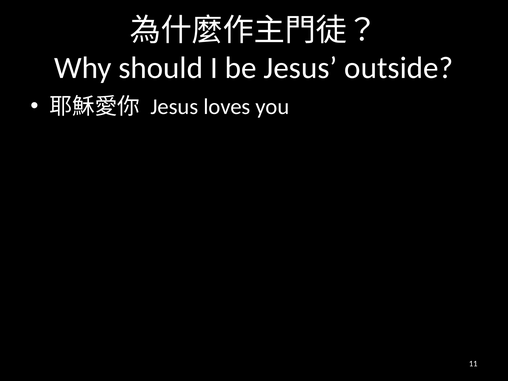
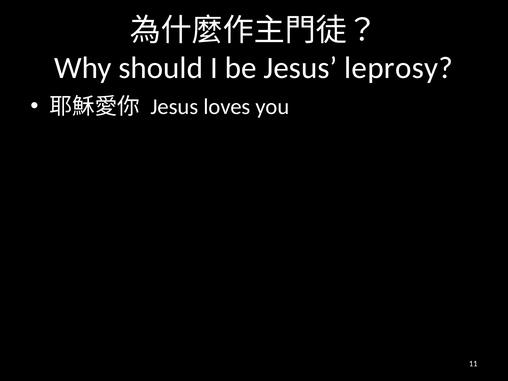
outside: outside -> leprosy (399, 68)
